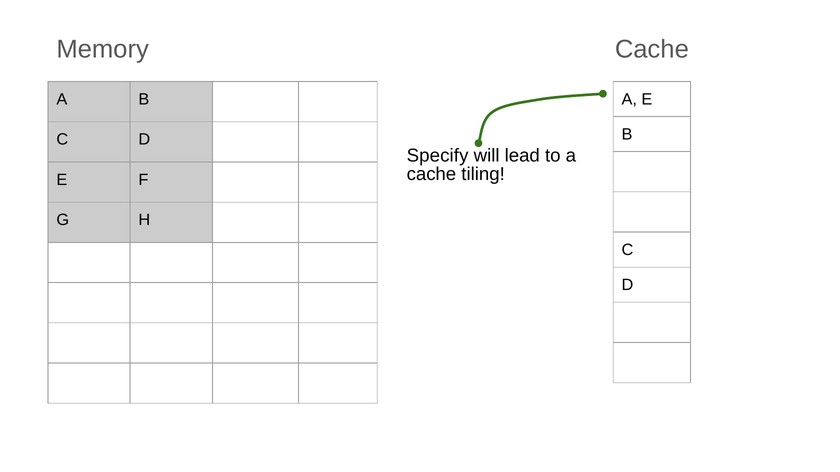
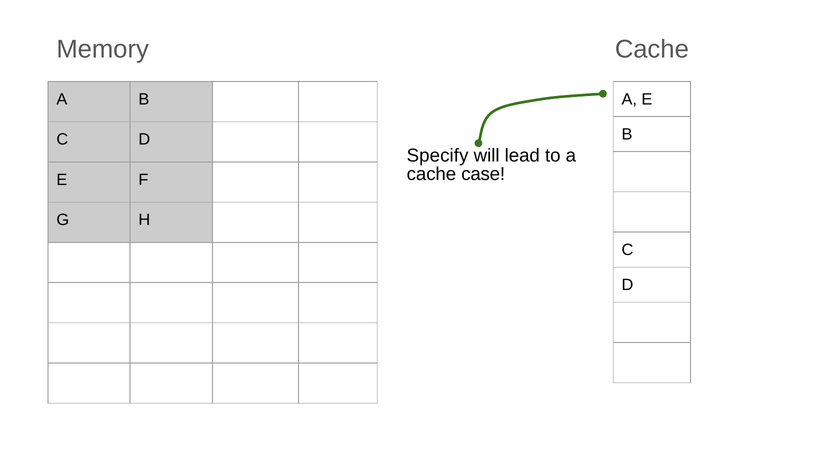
tiling: tiling -> case (483, 174)
